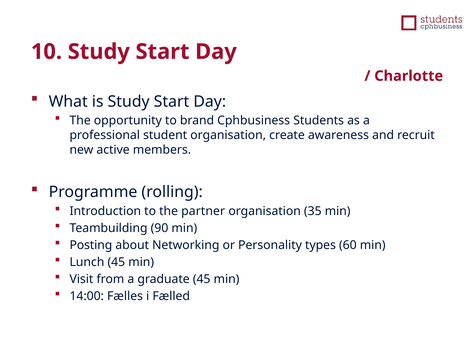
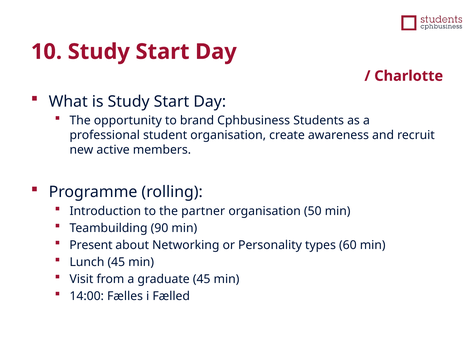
35: 35 -> 50 (313, 211)
Posting: Posting -> Present (91, 245)
